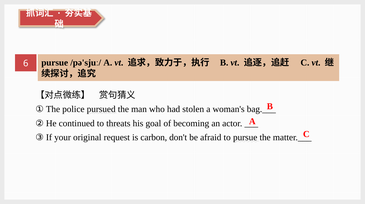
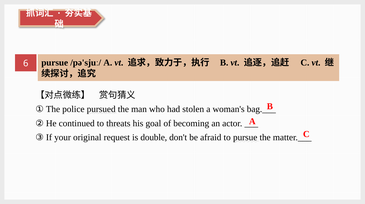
carbon: carbon -> double (154, 138)
